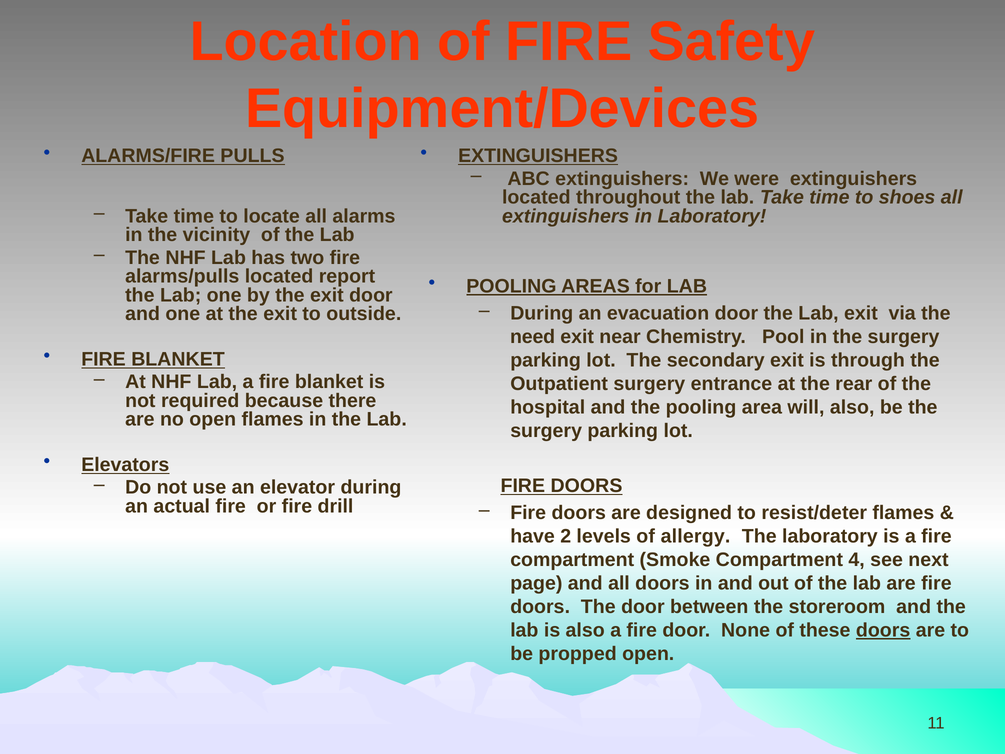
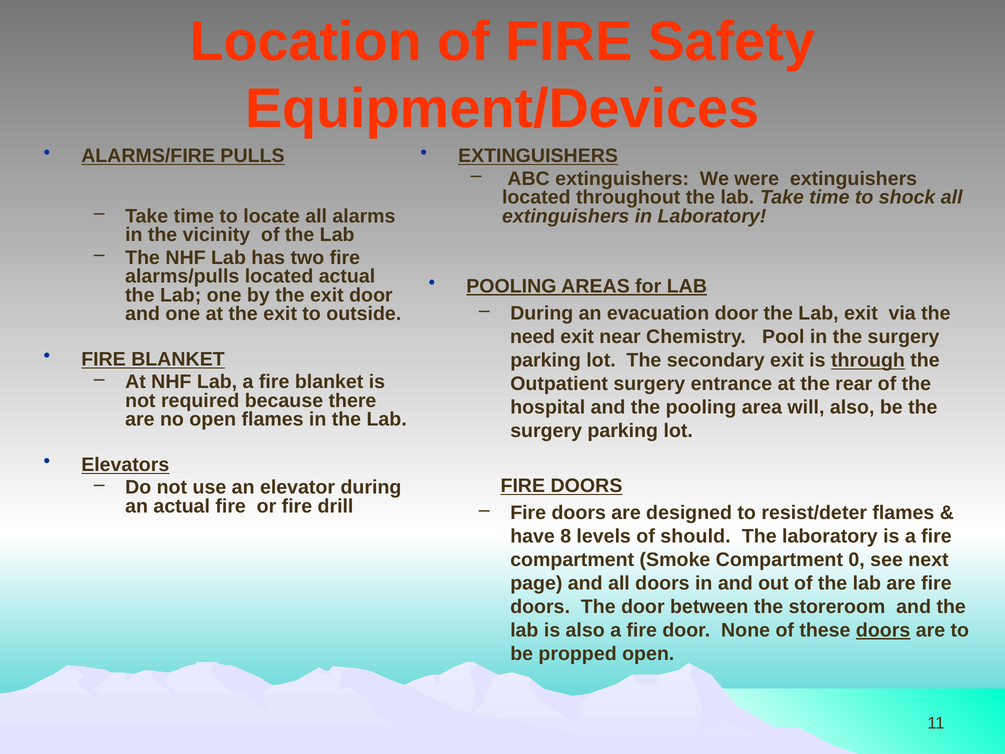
shoes: shoes -> shock (907, 197)
located report: report -> actual (347, 276)
through underline: none -> present (868, 360)
2: 2 -> 8 (566, 536)
allergy: allergy -> should (696, 536)
4: 4 -> 0 (857, 560)
